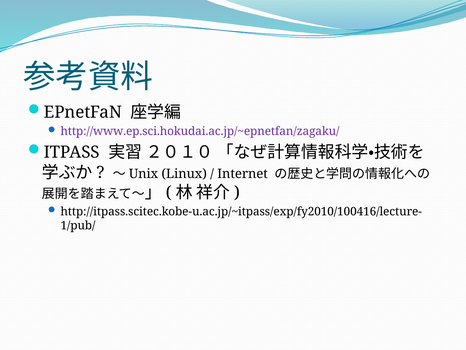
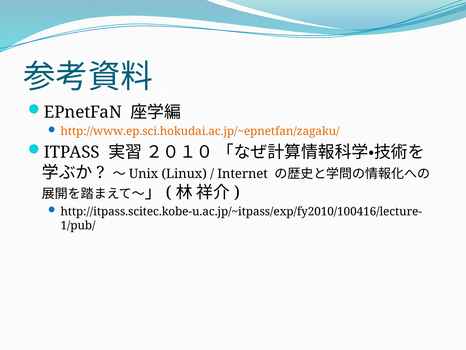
http://www.ep.sci.hokudai.ac.jp/~epnetfan/zagaku/ colour: purple -> orange (200, 131)
